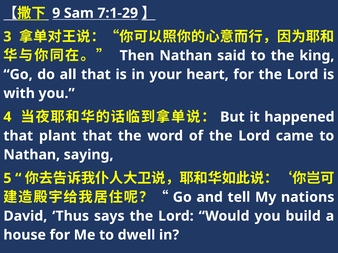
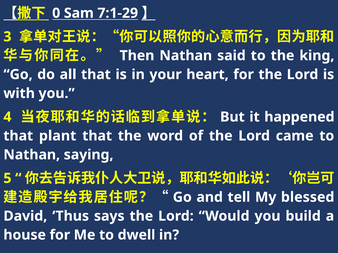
9: 9 -> 0 (56, 13)
nations: nations -> blessed (308, 198)
